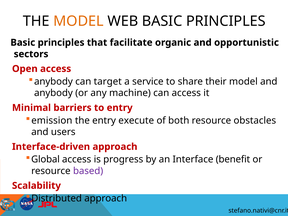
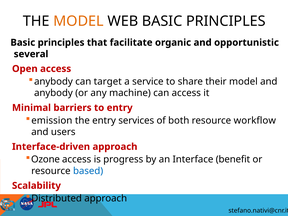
sectors: sectors -> several (31, 54)
execute: execute -> services (136, 120)
obstacles: obstacles -> workflow (255, 120)
Global: Global -> Ozone (45, 159)
based colour: purple -> blue (88, 171)
